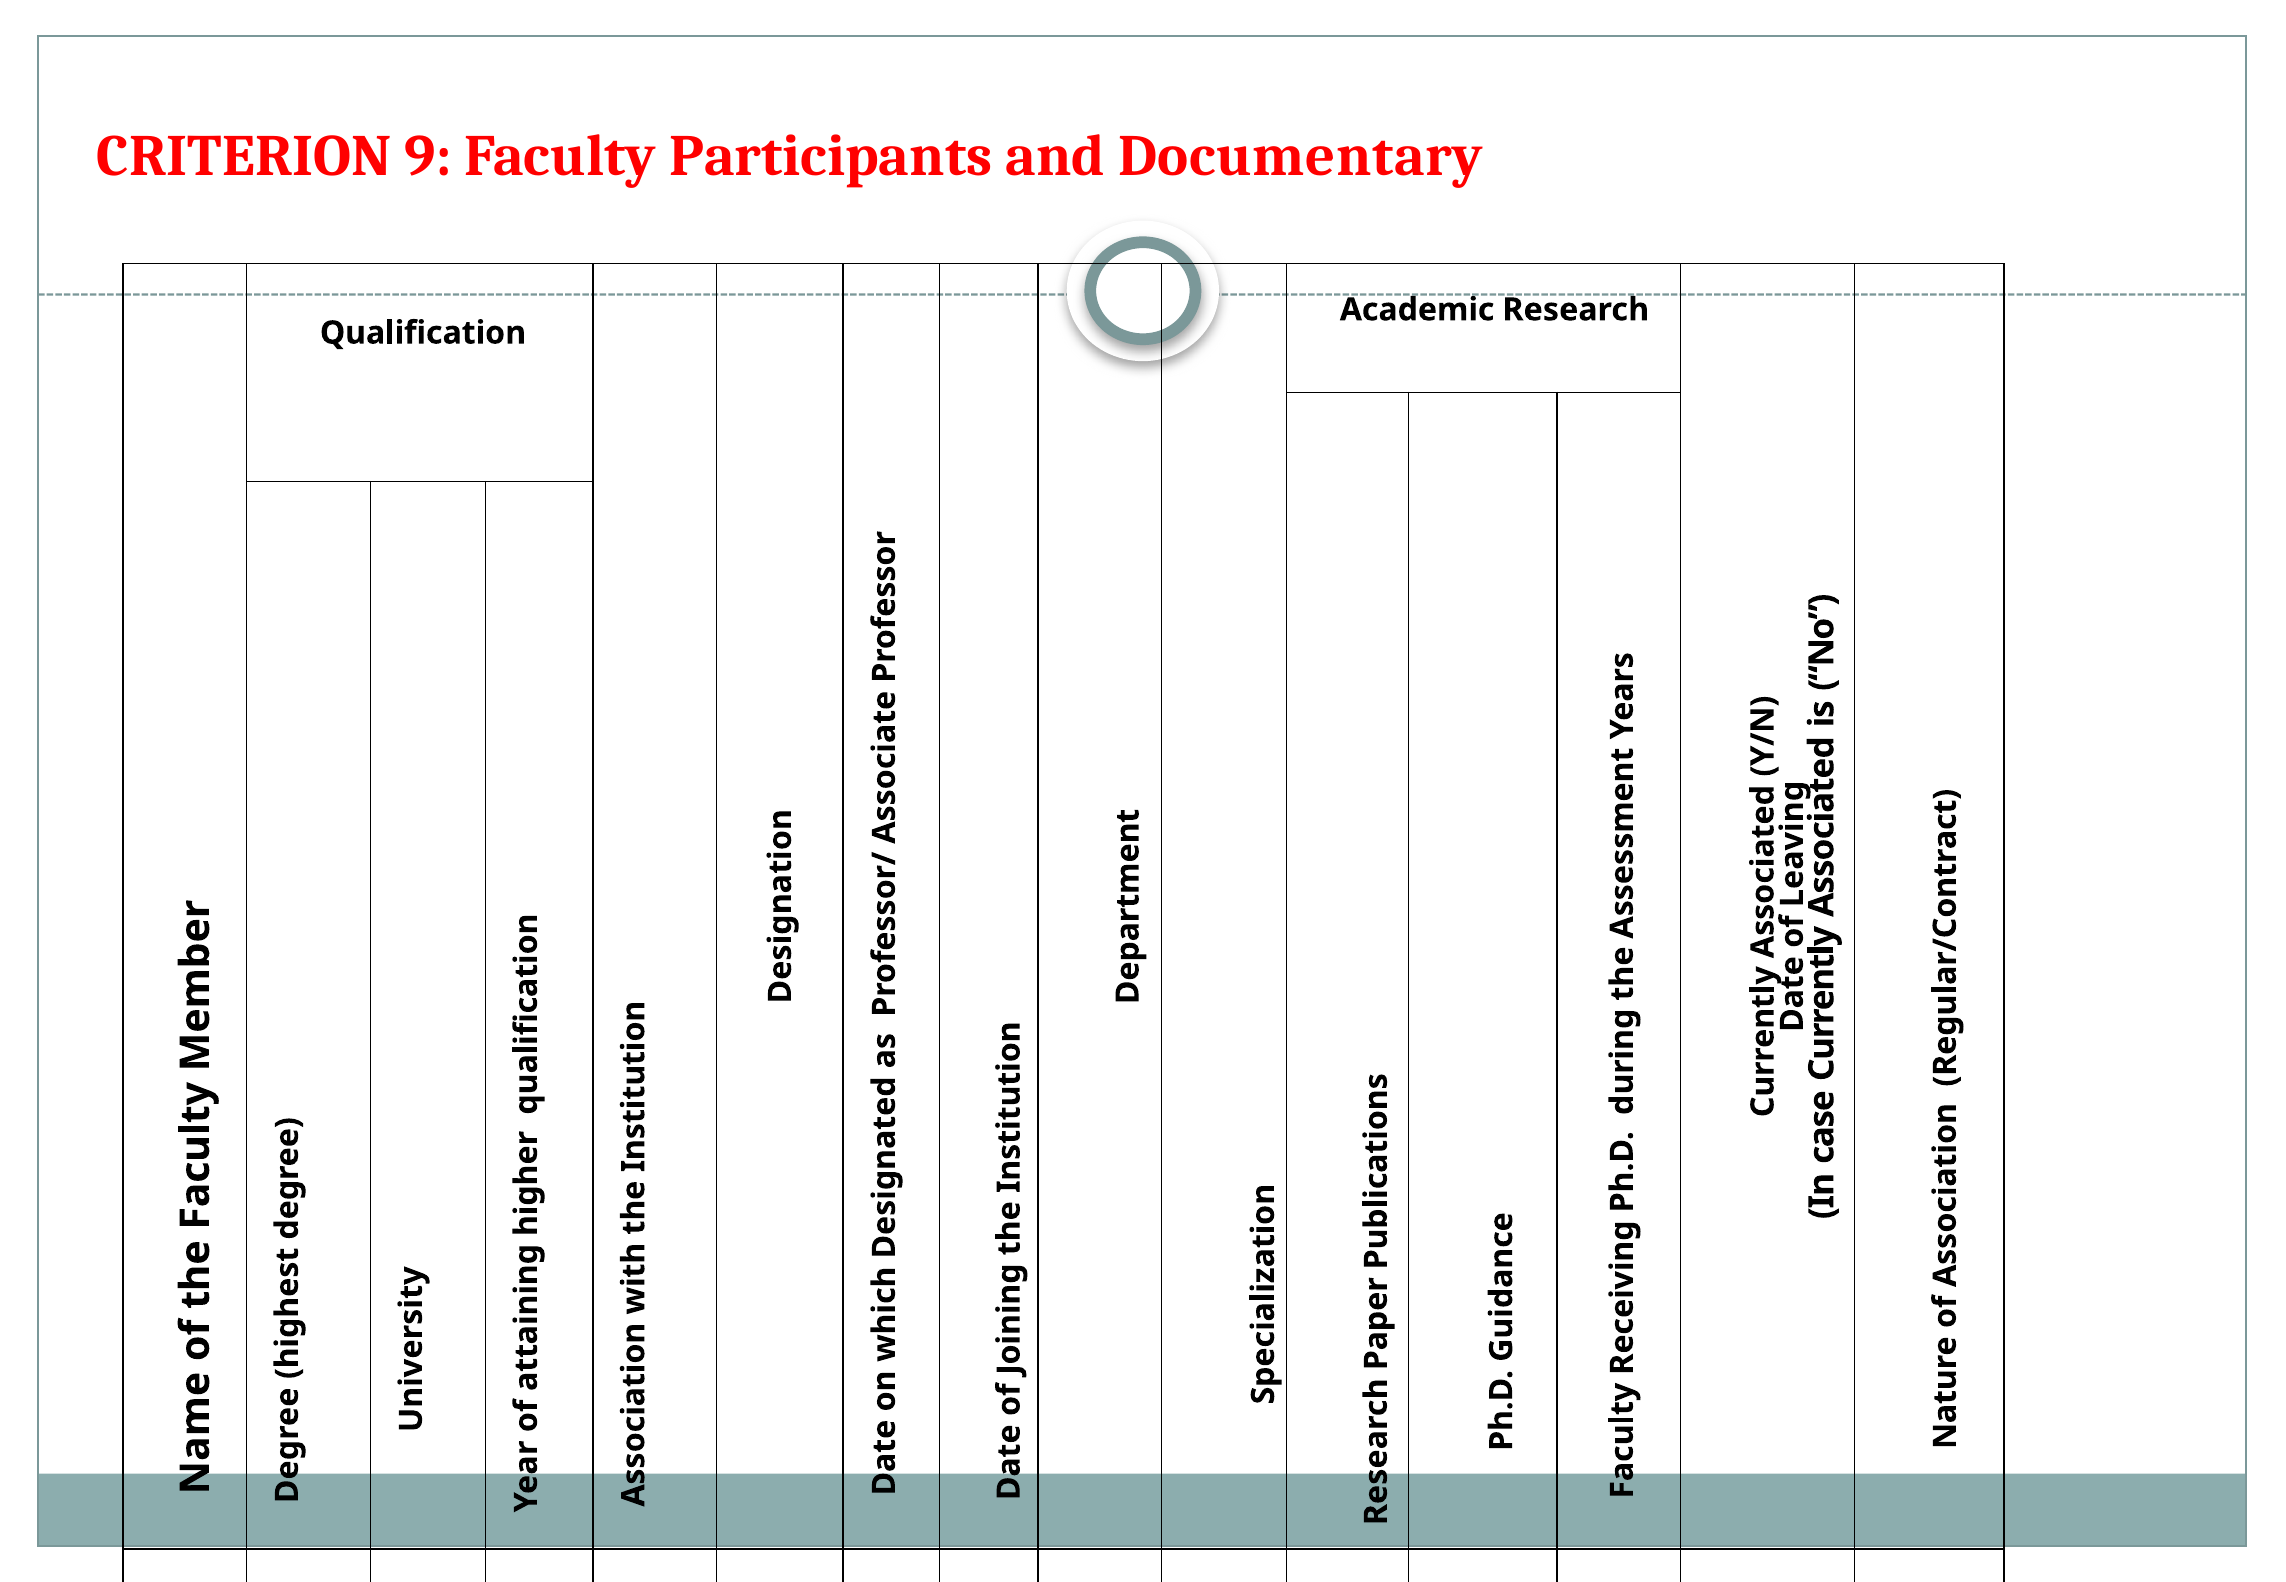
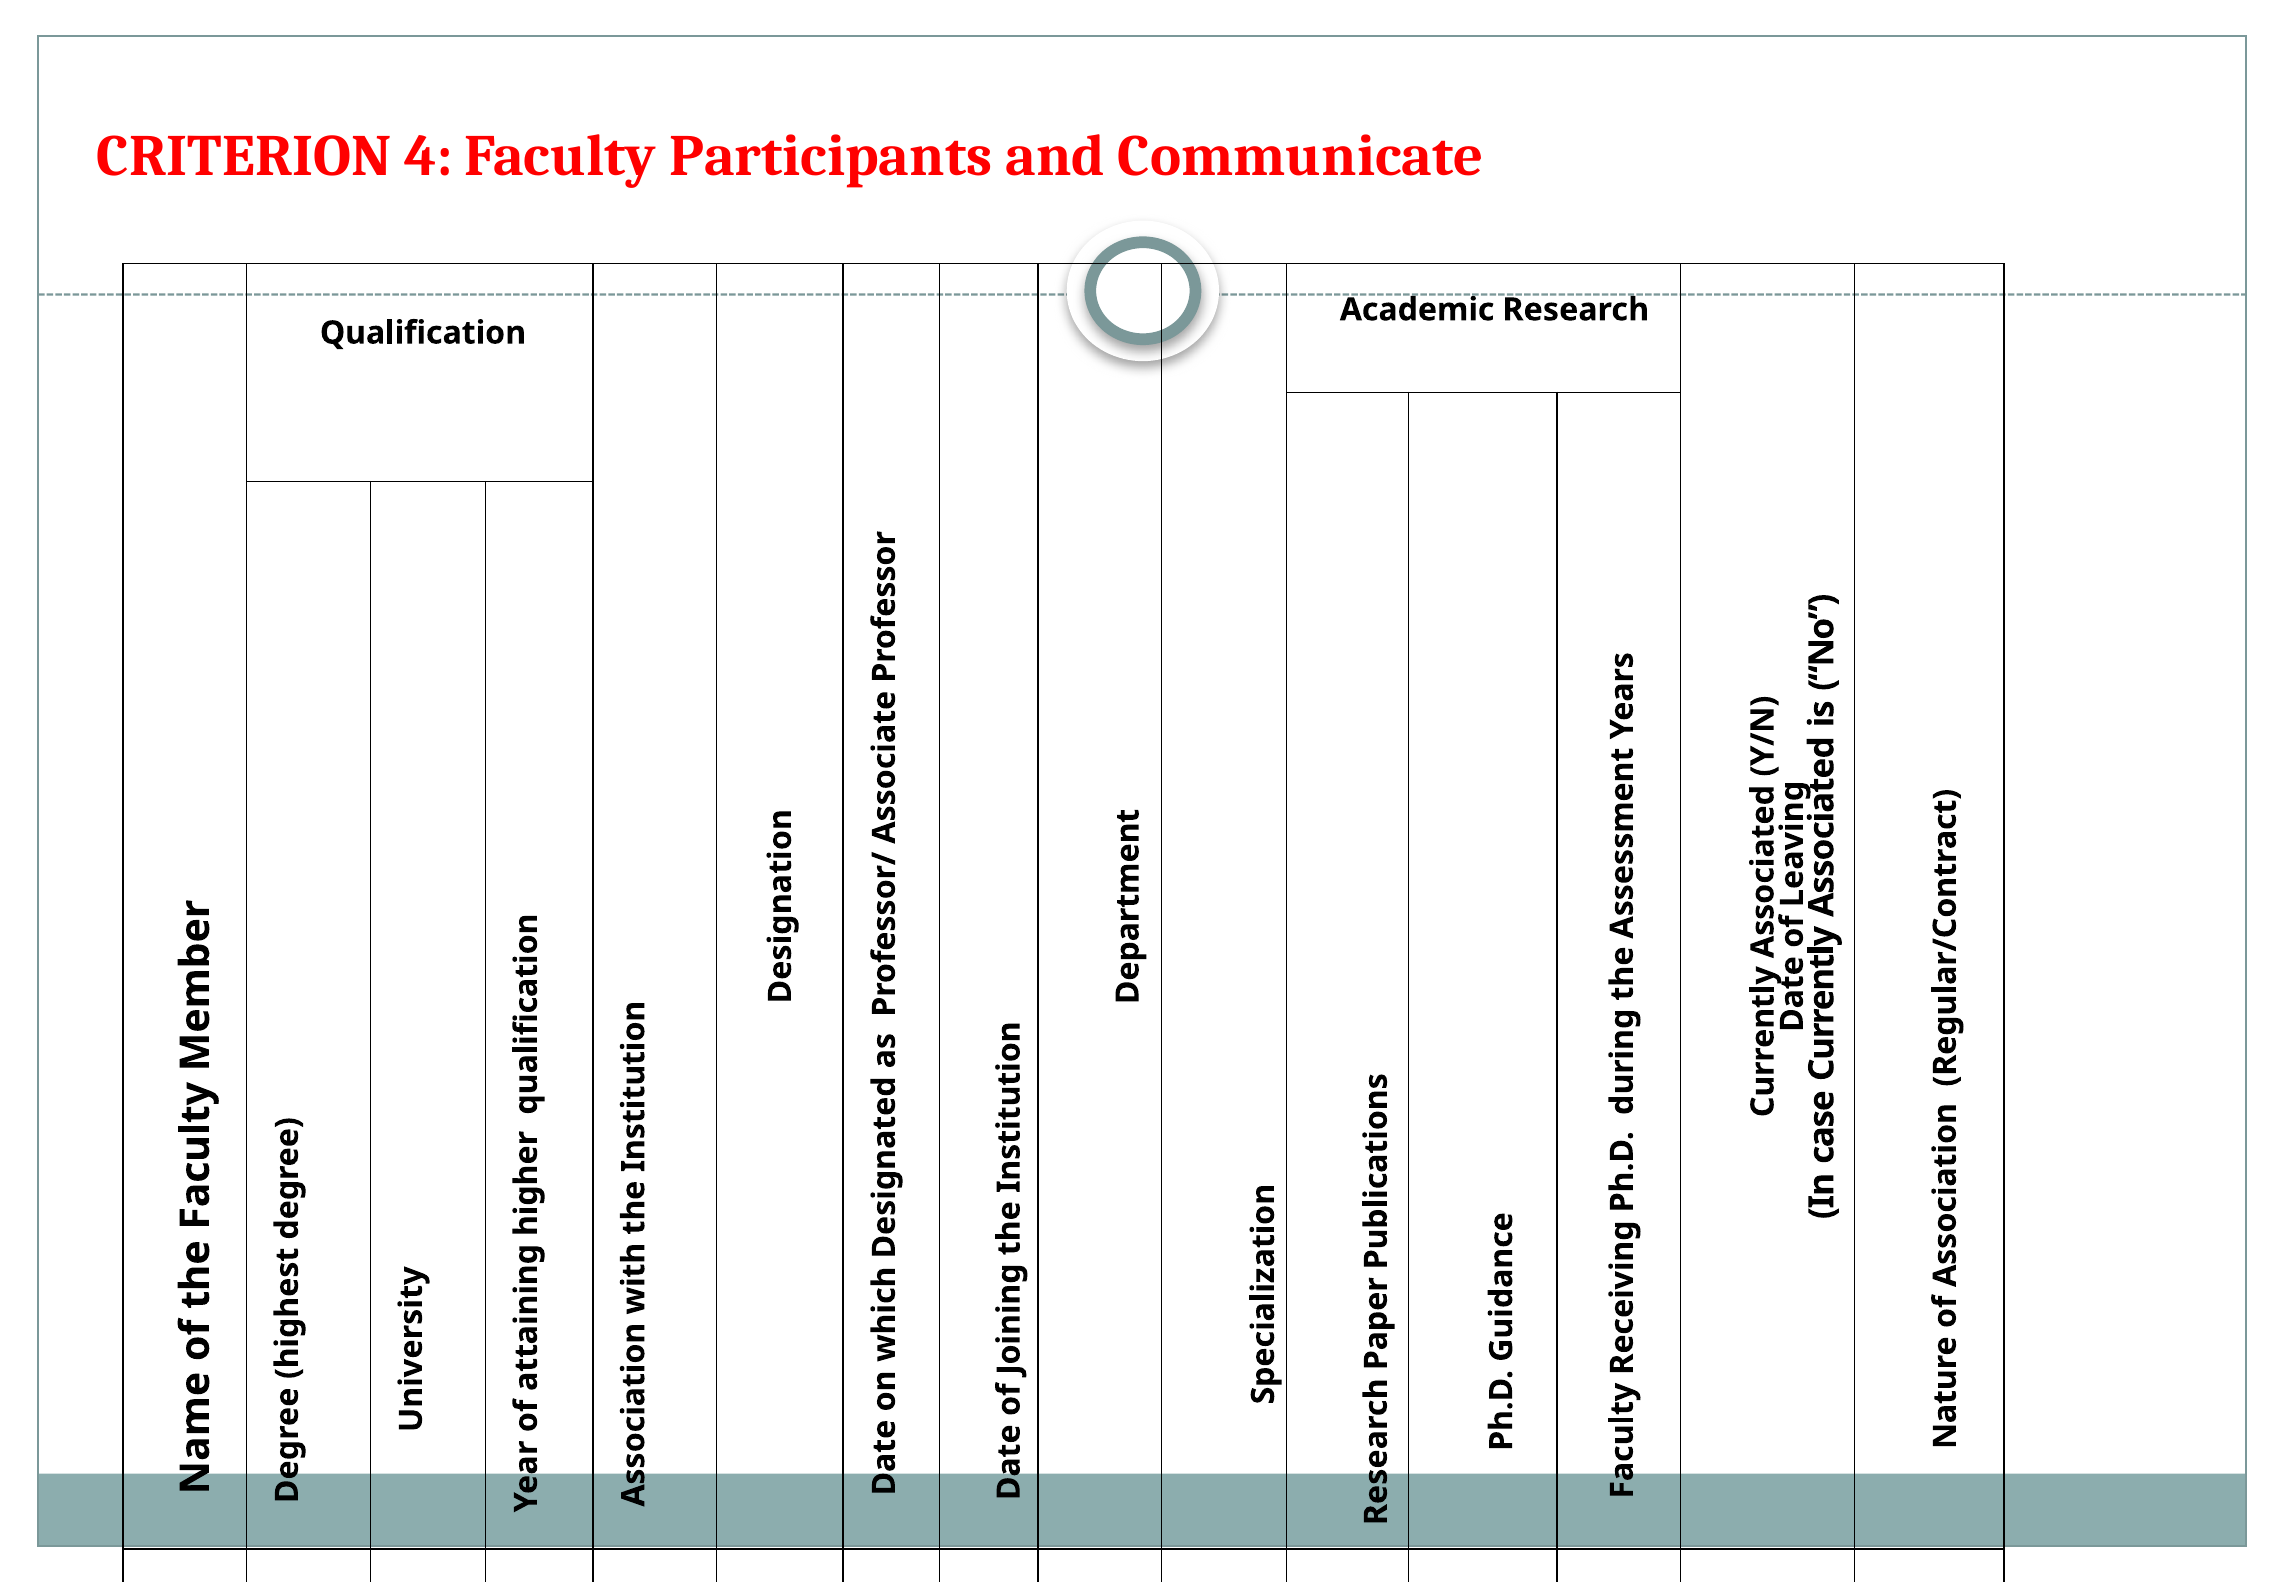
9: 9 -> 4 (428, 157)
Documentary: Documentary -> Communicate (1301, 157)
